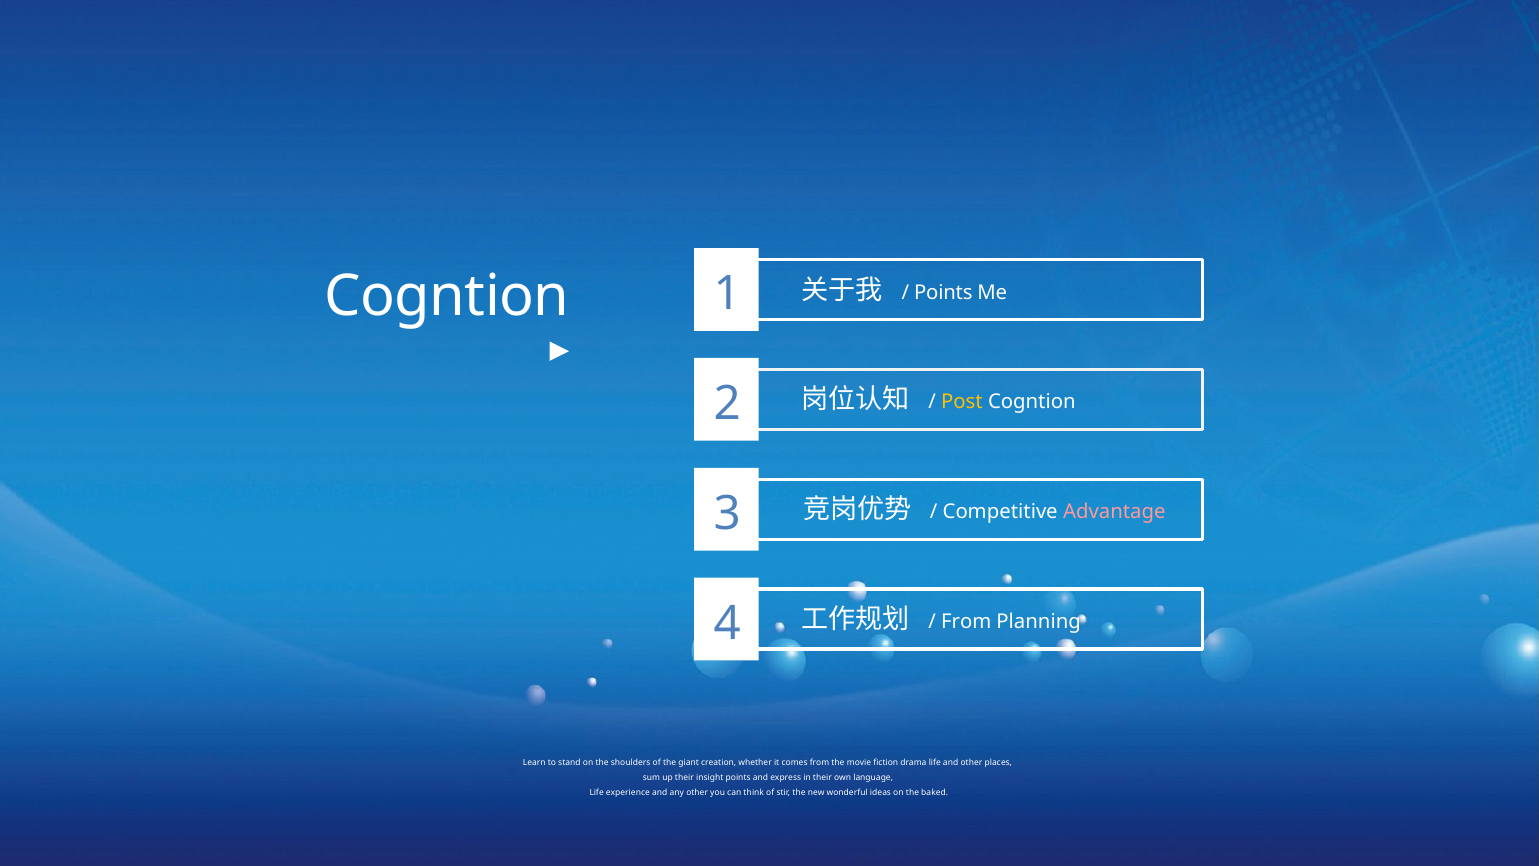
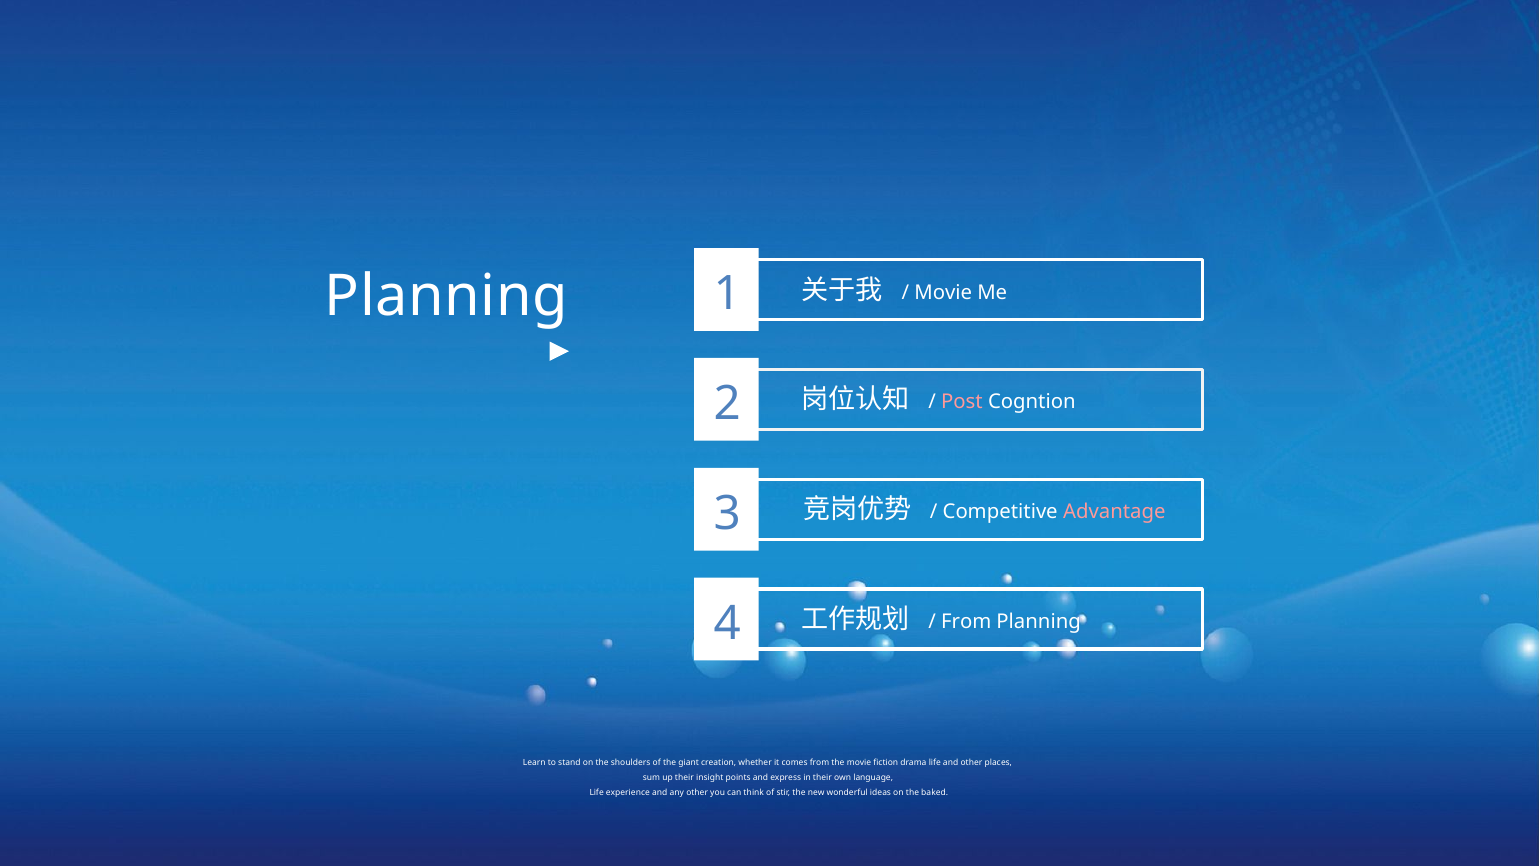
Points: Points -> Movie (943, 292)
Cogntion: Cogntion -> Planning (446, 297)
Post colour: yellow -> pink (962, 402)
